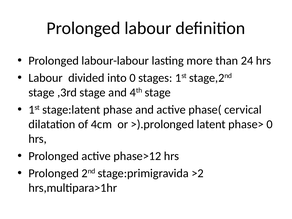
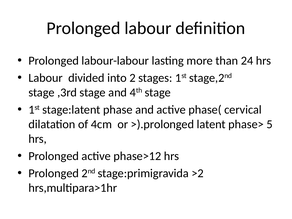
into 0: 0 -> 2 (133, 78)
phase> 0: 0 -> 5 (270, 124)
